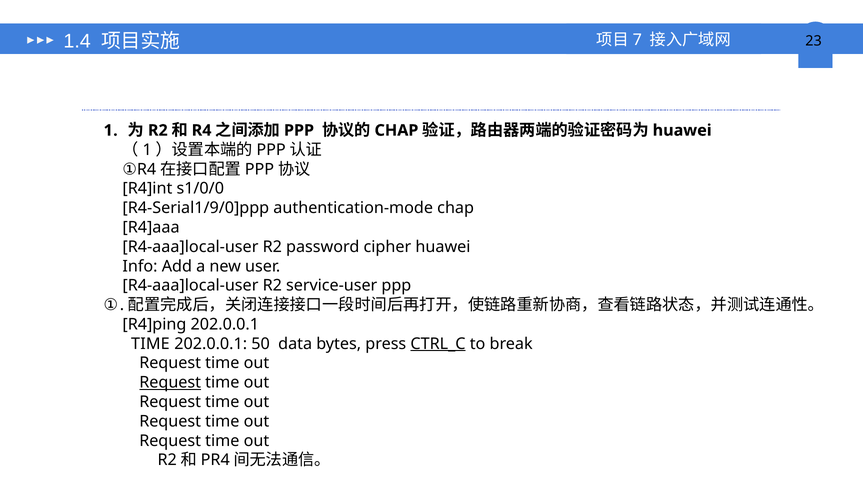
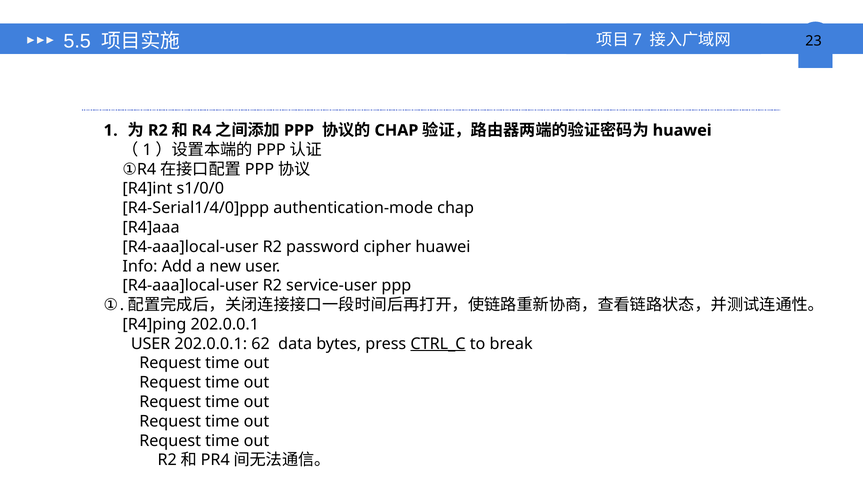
1.4: 1.4 -> 5.5 (77, 41)
R4-Serial1/9/0]ppp: R4-Serial1/9/0]ppp -> R4-Serial1/4/0]ppp (196, 208)
TIME: TIME -> USER (151, 344)
50: 50 -> 62 (261, 344)
Request underline: present -> none (170, 383)
